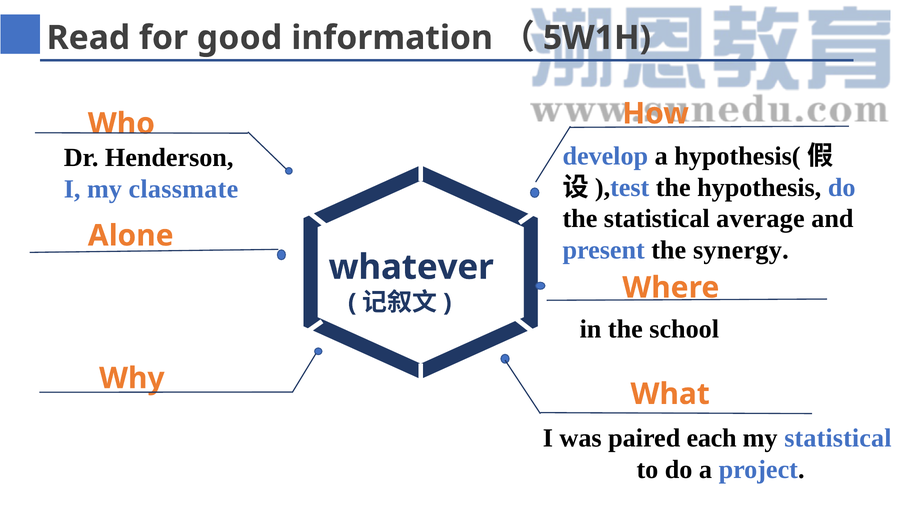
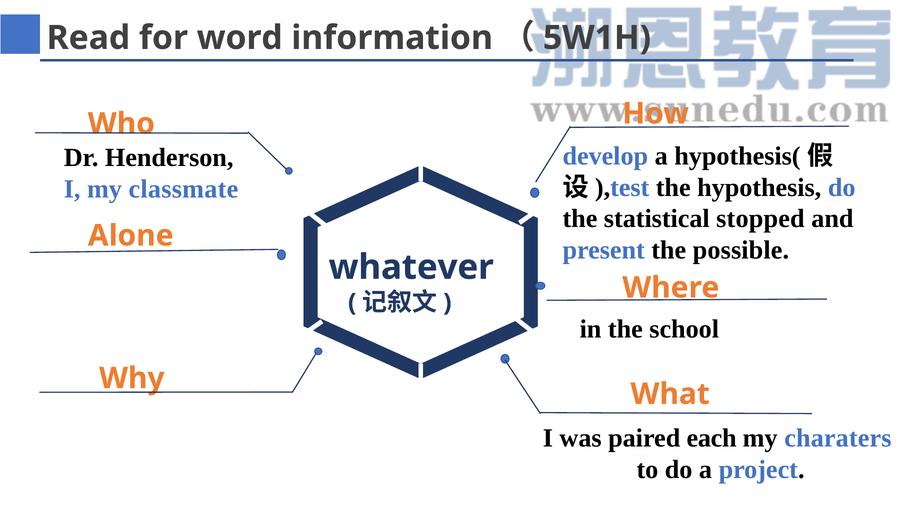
good: good -> word (240, 38)
average: average -> stopped (760, 219)
synergy: synergy -> possible (741, 250)
my statistical: statistical -> charaters (838, 438)
